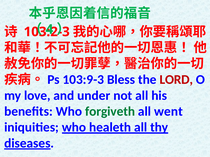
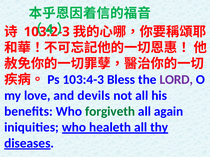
103:9-3: 103:9-3 -> 103:4-3 (83, 80)
LORD colour: red -> purple (176, 80)
under: under -> devils (94, 96)
went: went -> again (169, 112)
